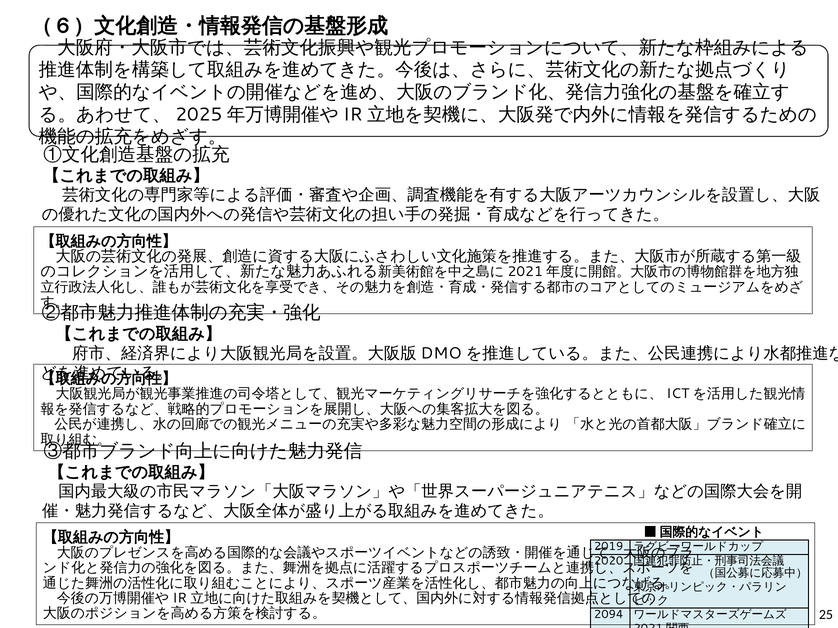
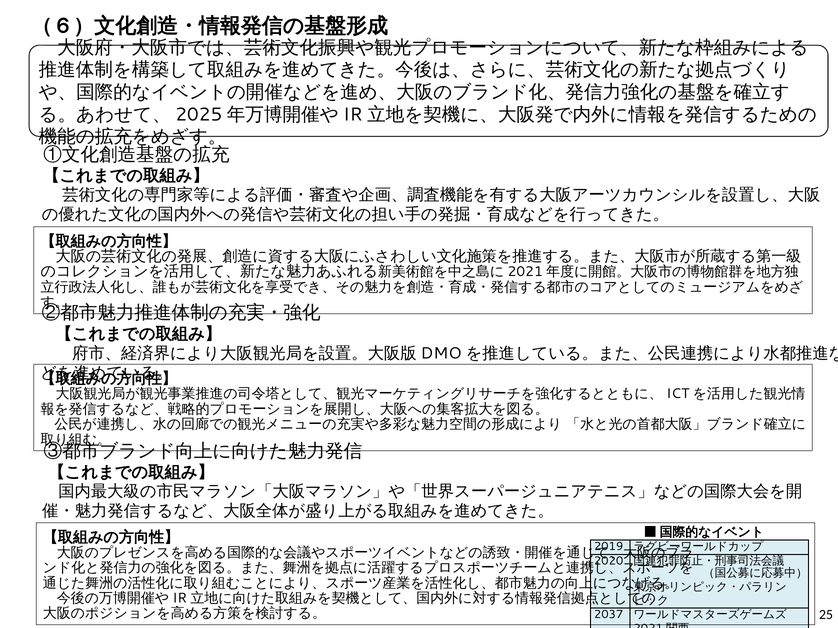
2094: 2094 -> 2037 (609, 615)
